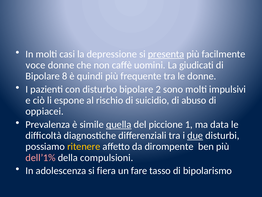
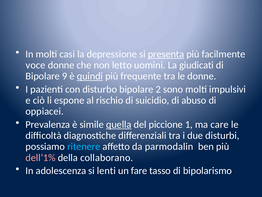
caffè: caffè -> letto (122, 65)
8: 8 -> 9 (65, 76)
quindi underline: none -> present (90, 76)
data: data -> care (220, 124)
due underline: present -> none (195, 135)
ritenere colour: yellow -> light blue (84, 146)
dirompente: dirompente -> parmodalin (169, 146)
compulsioni: compulsioni -> collaborano (107, 157)
fiera: fiera -> lenti (106, 170)
